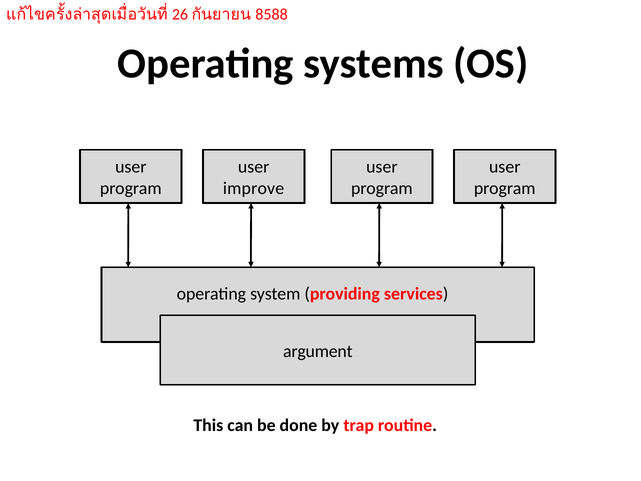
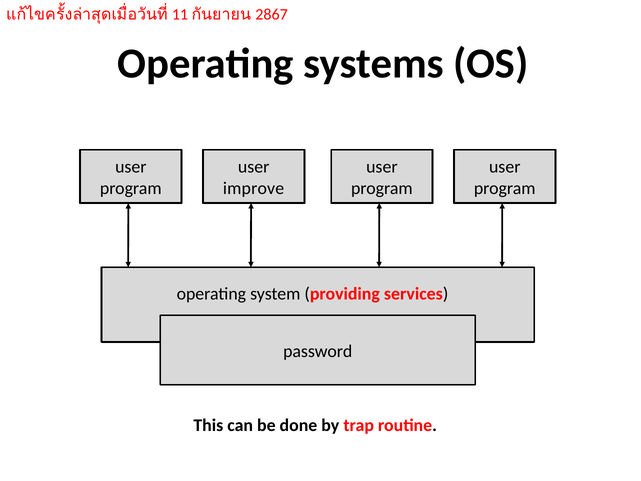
26: 26 -> 11 (180, 15)
8588: 8588 -> 2867 (272, 15)
argument: argument -> password (318, 351)
